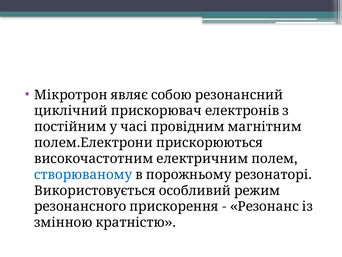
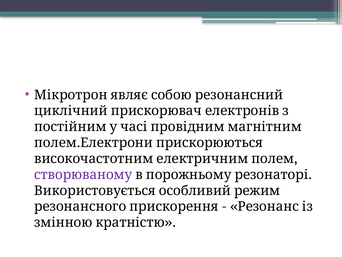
створюваному colour: blue -> purple (83, 174)
